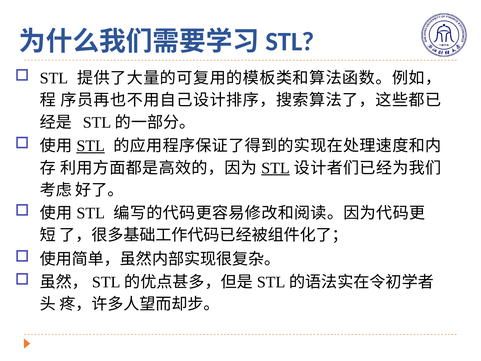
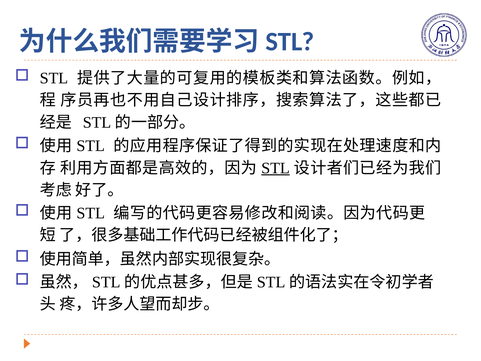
STL underline: present -> none (91, 146)
